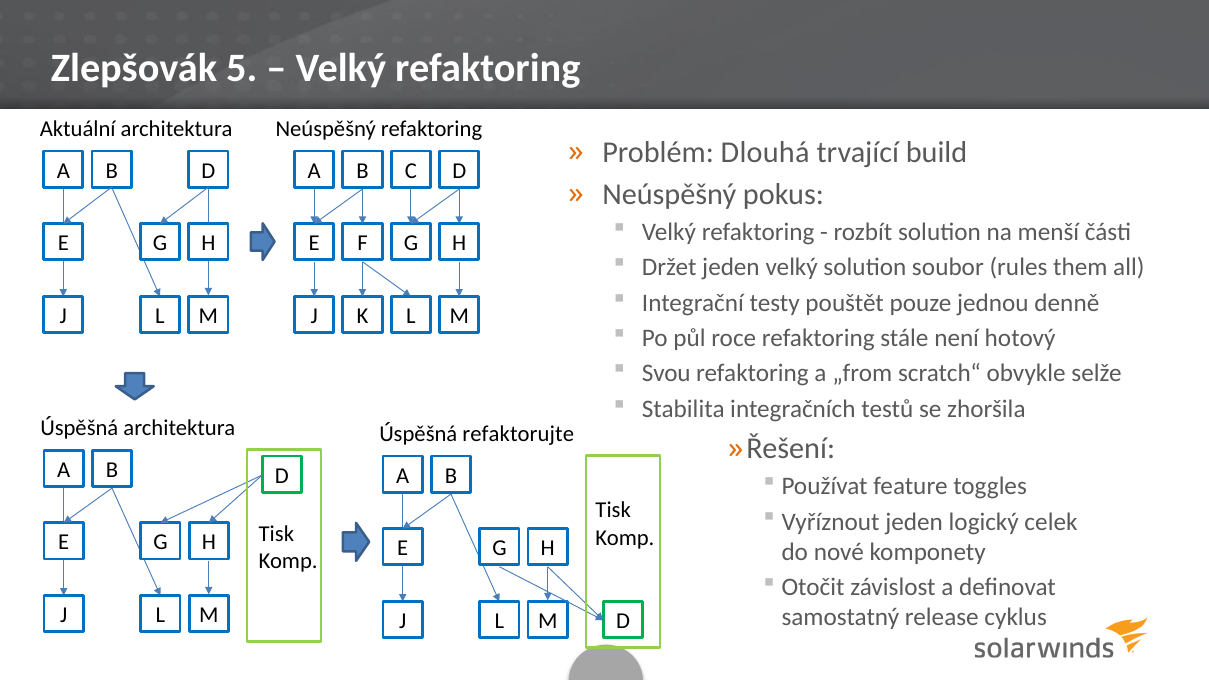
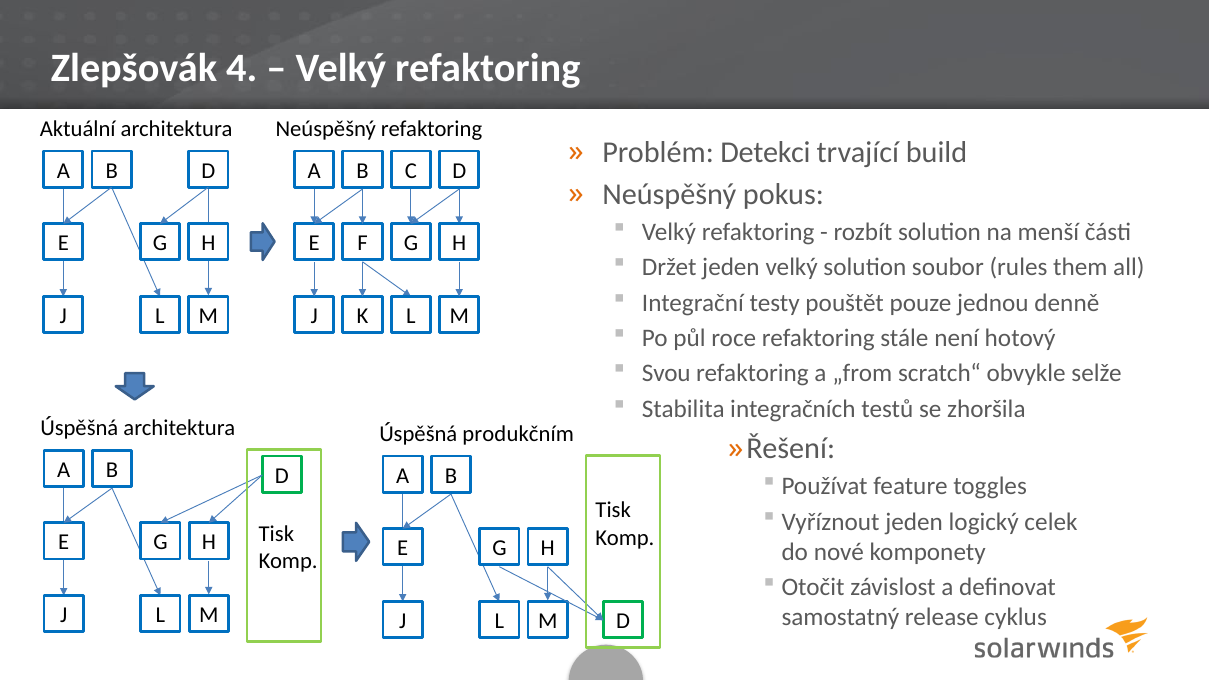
5: 5 -> 4 (242, 69)
Dlouhá: Dlouhá -> Detekci (765, 152)
refaktorujte: refaktorujte -> produkčním (518, 434)
